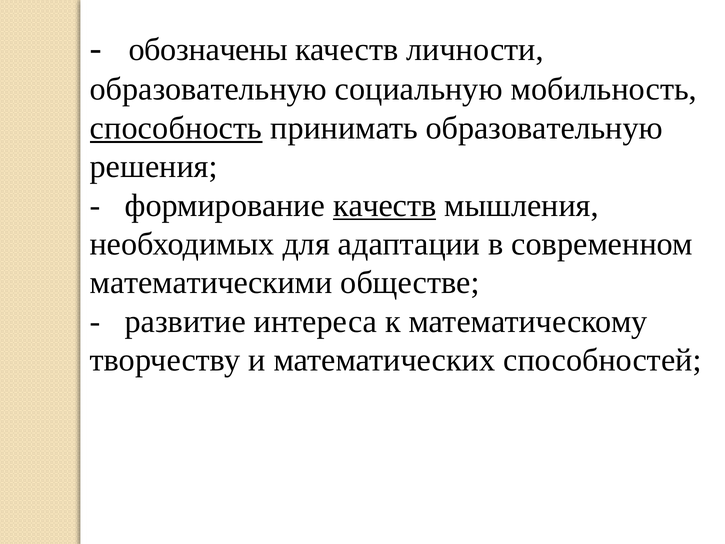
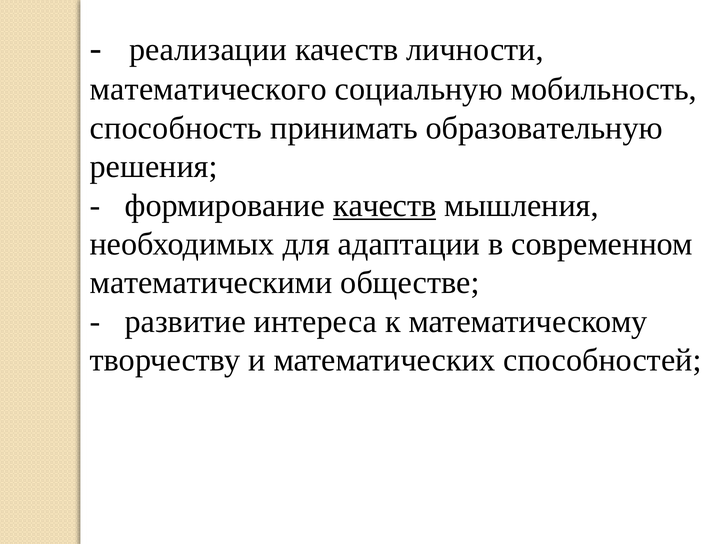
обозначены: обозначены -> реализации (208, 50)
образовательную: образовательную -> математического (208, 89)
способность underline: present -> none (176, 128)
